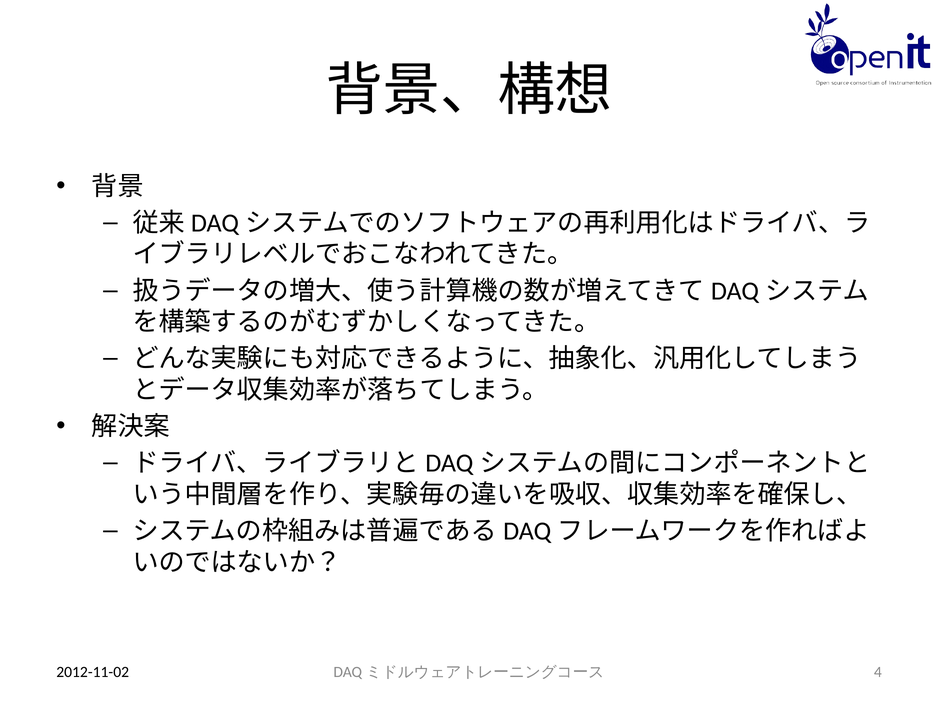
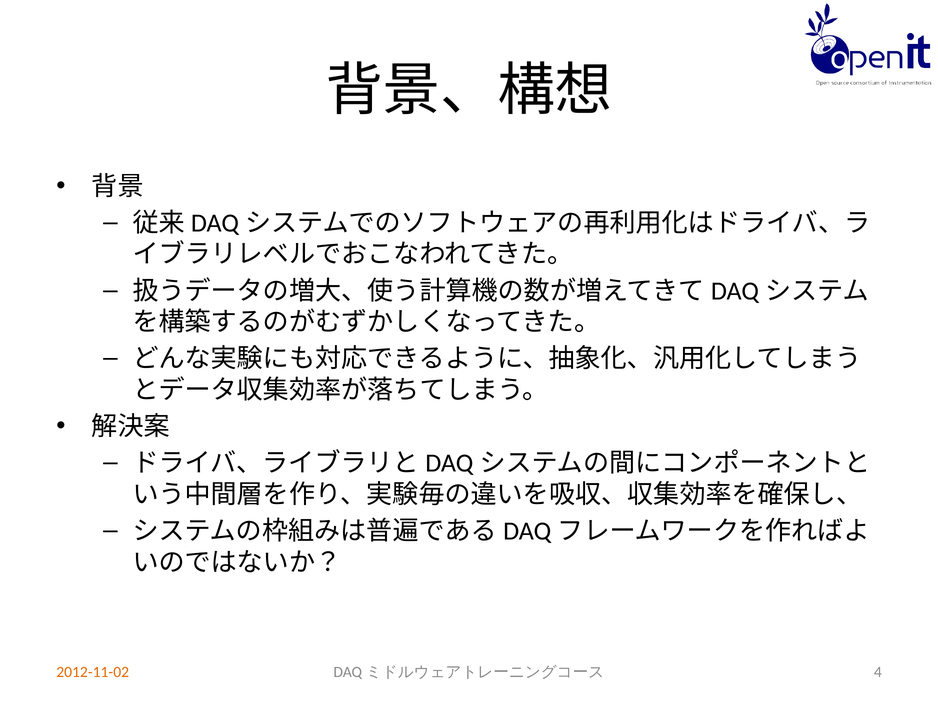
2012-11-02 colour: black -> orange (93, 672)
